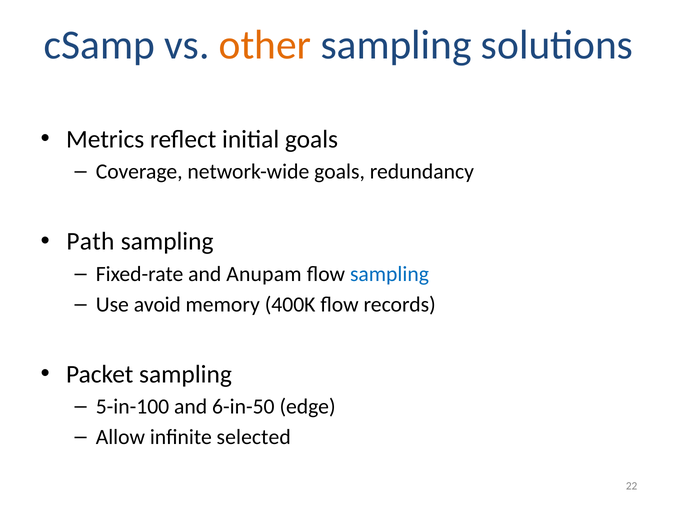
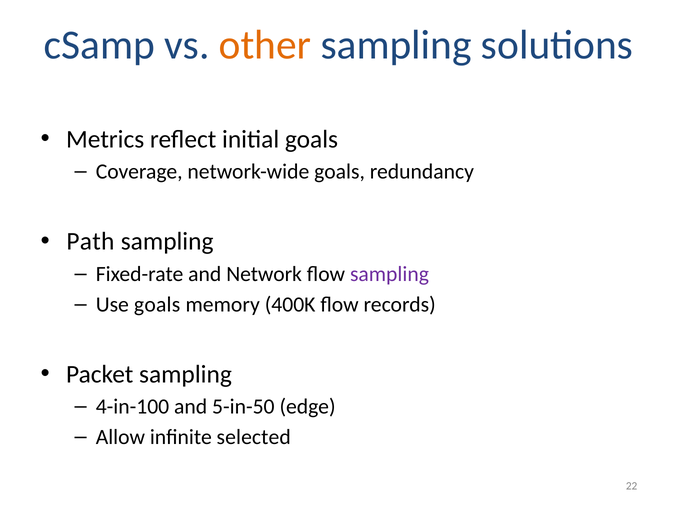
Anupam: Anupam -> Network (264, 274)
sampling colour: blue -> purple (389, 274)
Use avoid: avoid -> goals (157, 304)
5-in-100: 5-in-100 -> 4-in-100 (132, 406)
6-in-50: 6-in-50 -> 5-in-50 (243, 406)
